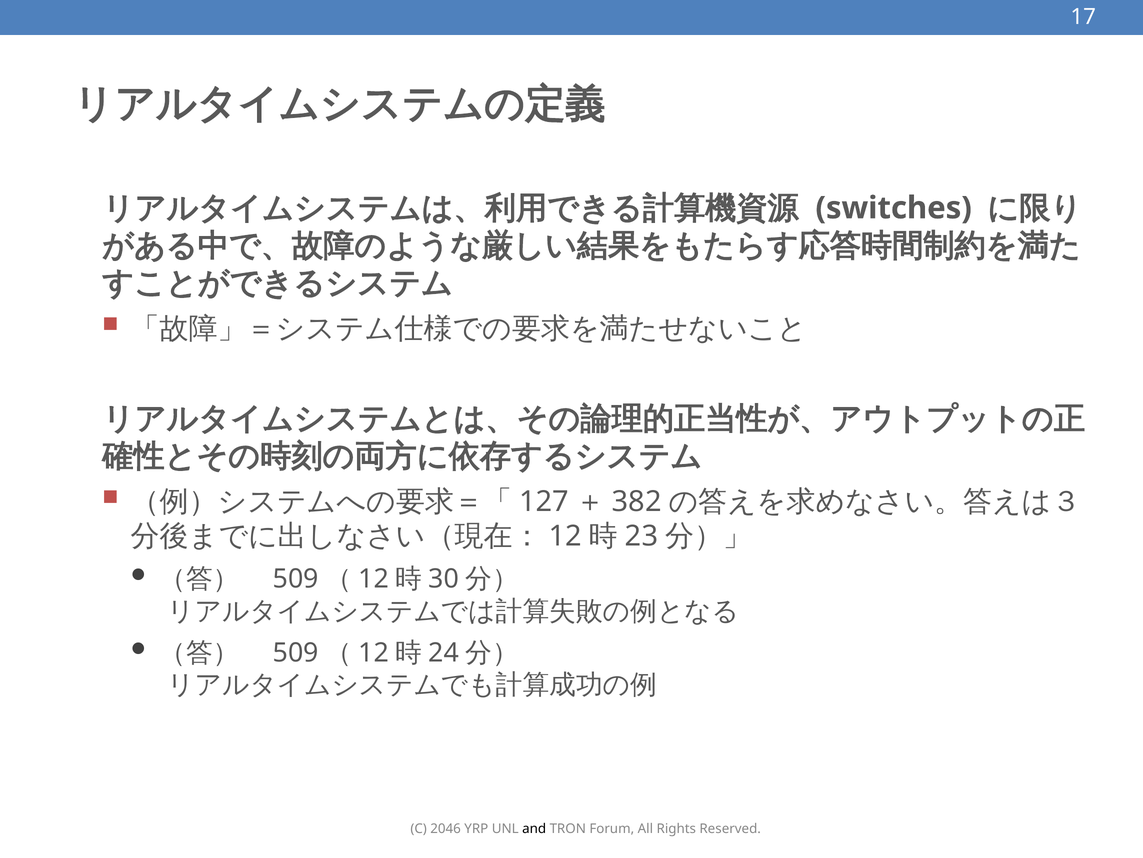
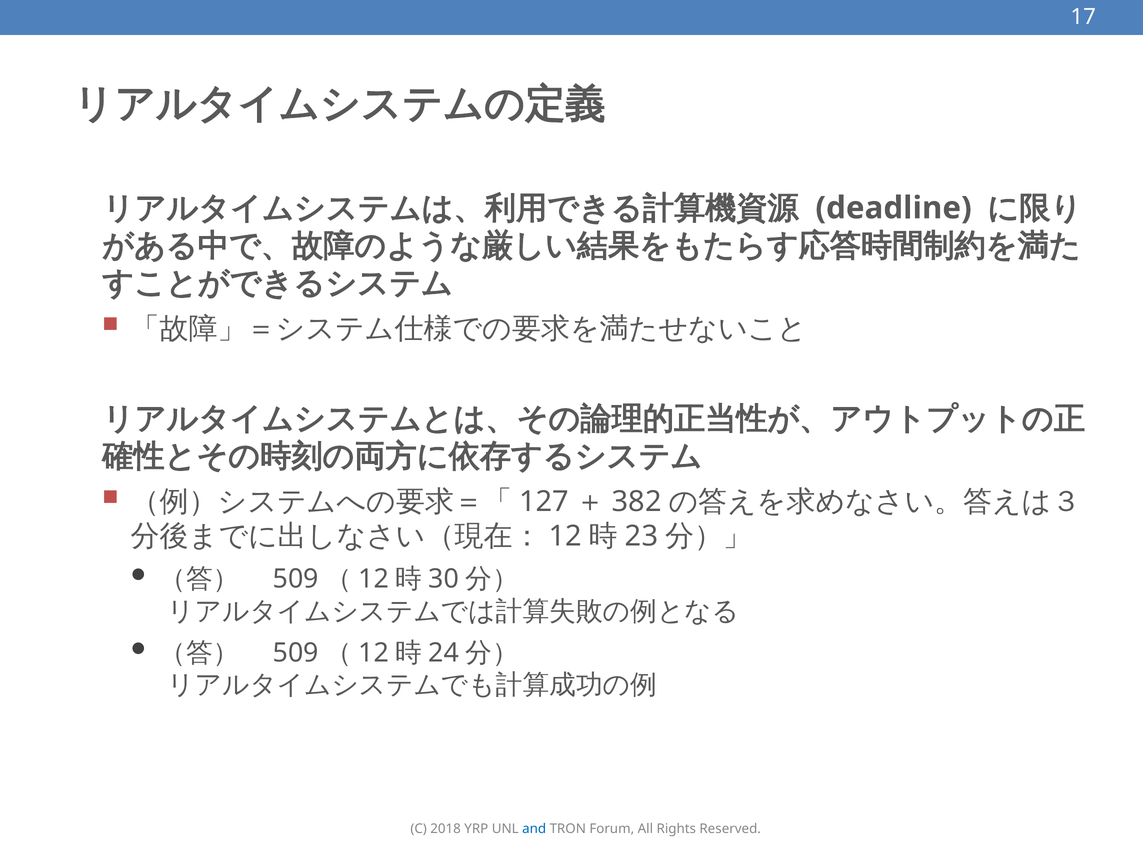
switches: switches -> deadline (894, 208)
2046: 2046 -> 2018 (446, 829)
and colour: black -> blue (534, 829)
